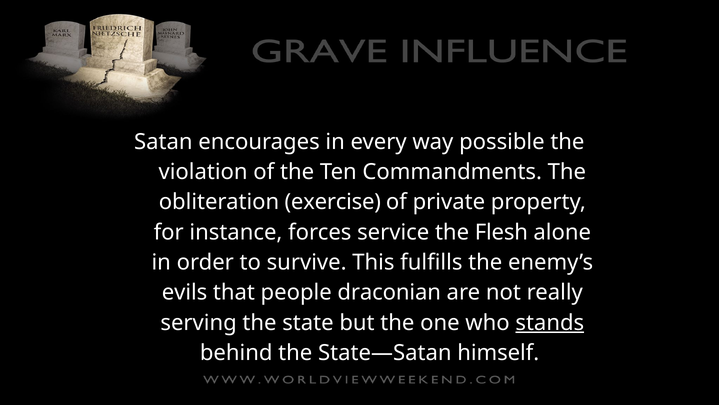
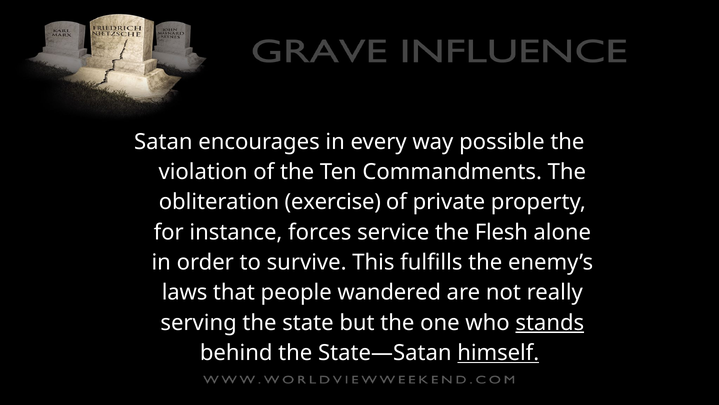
evils: evils -> laws (185, 292)
draconian: draconian -> wandered (389, 292)
himself underline: none -> present (498, 352)
